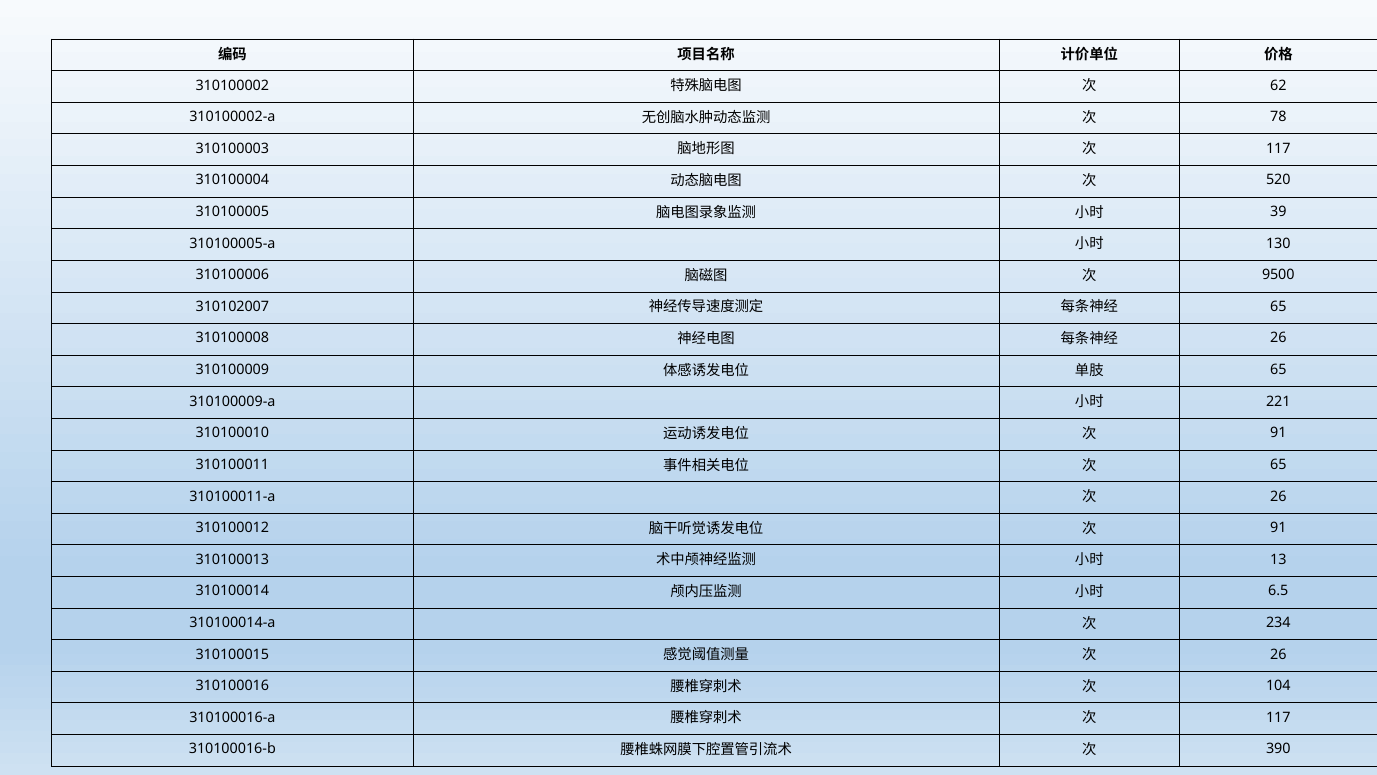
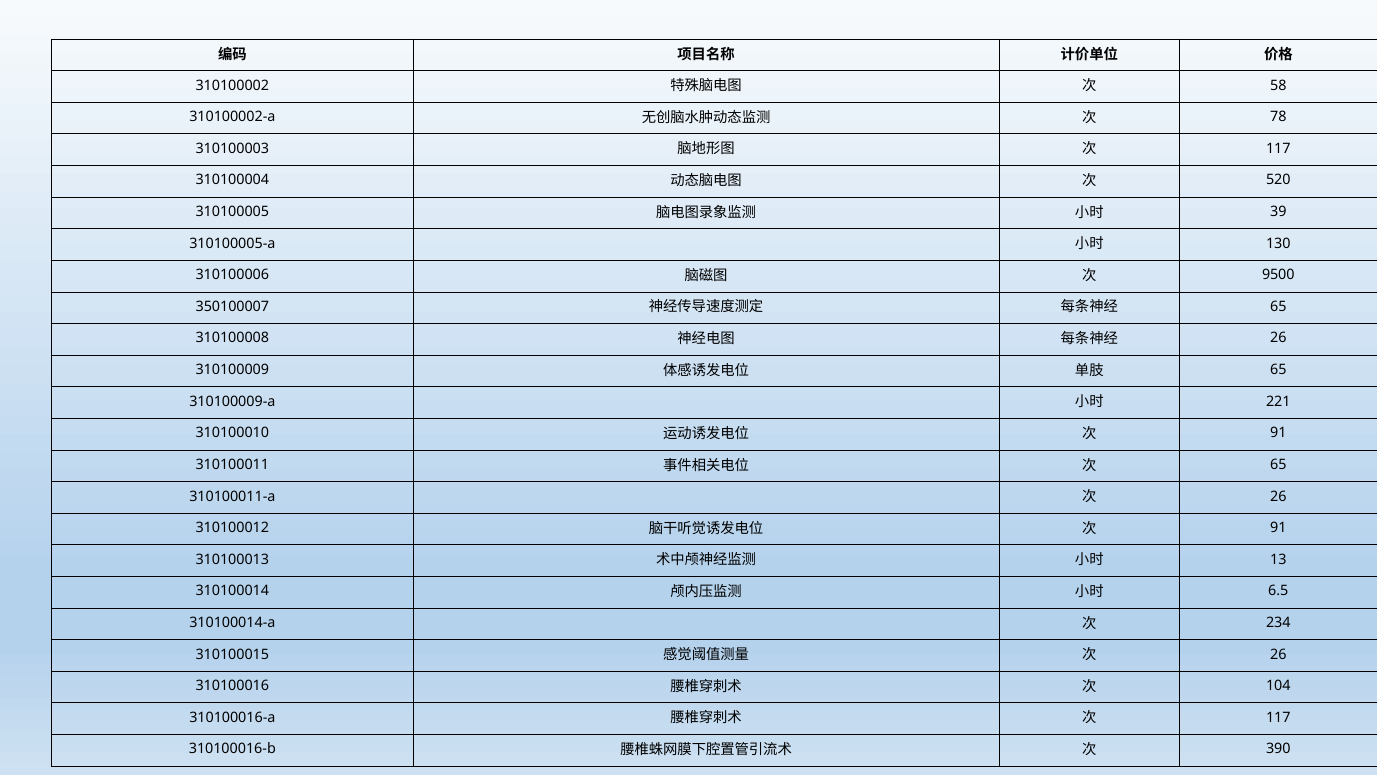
62: 62 -> 58 (1278, 85)
310102007: 310102007 -> 350100007 (232, 306)
